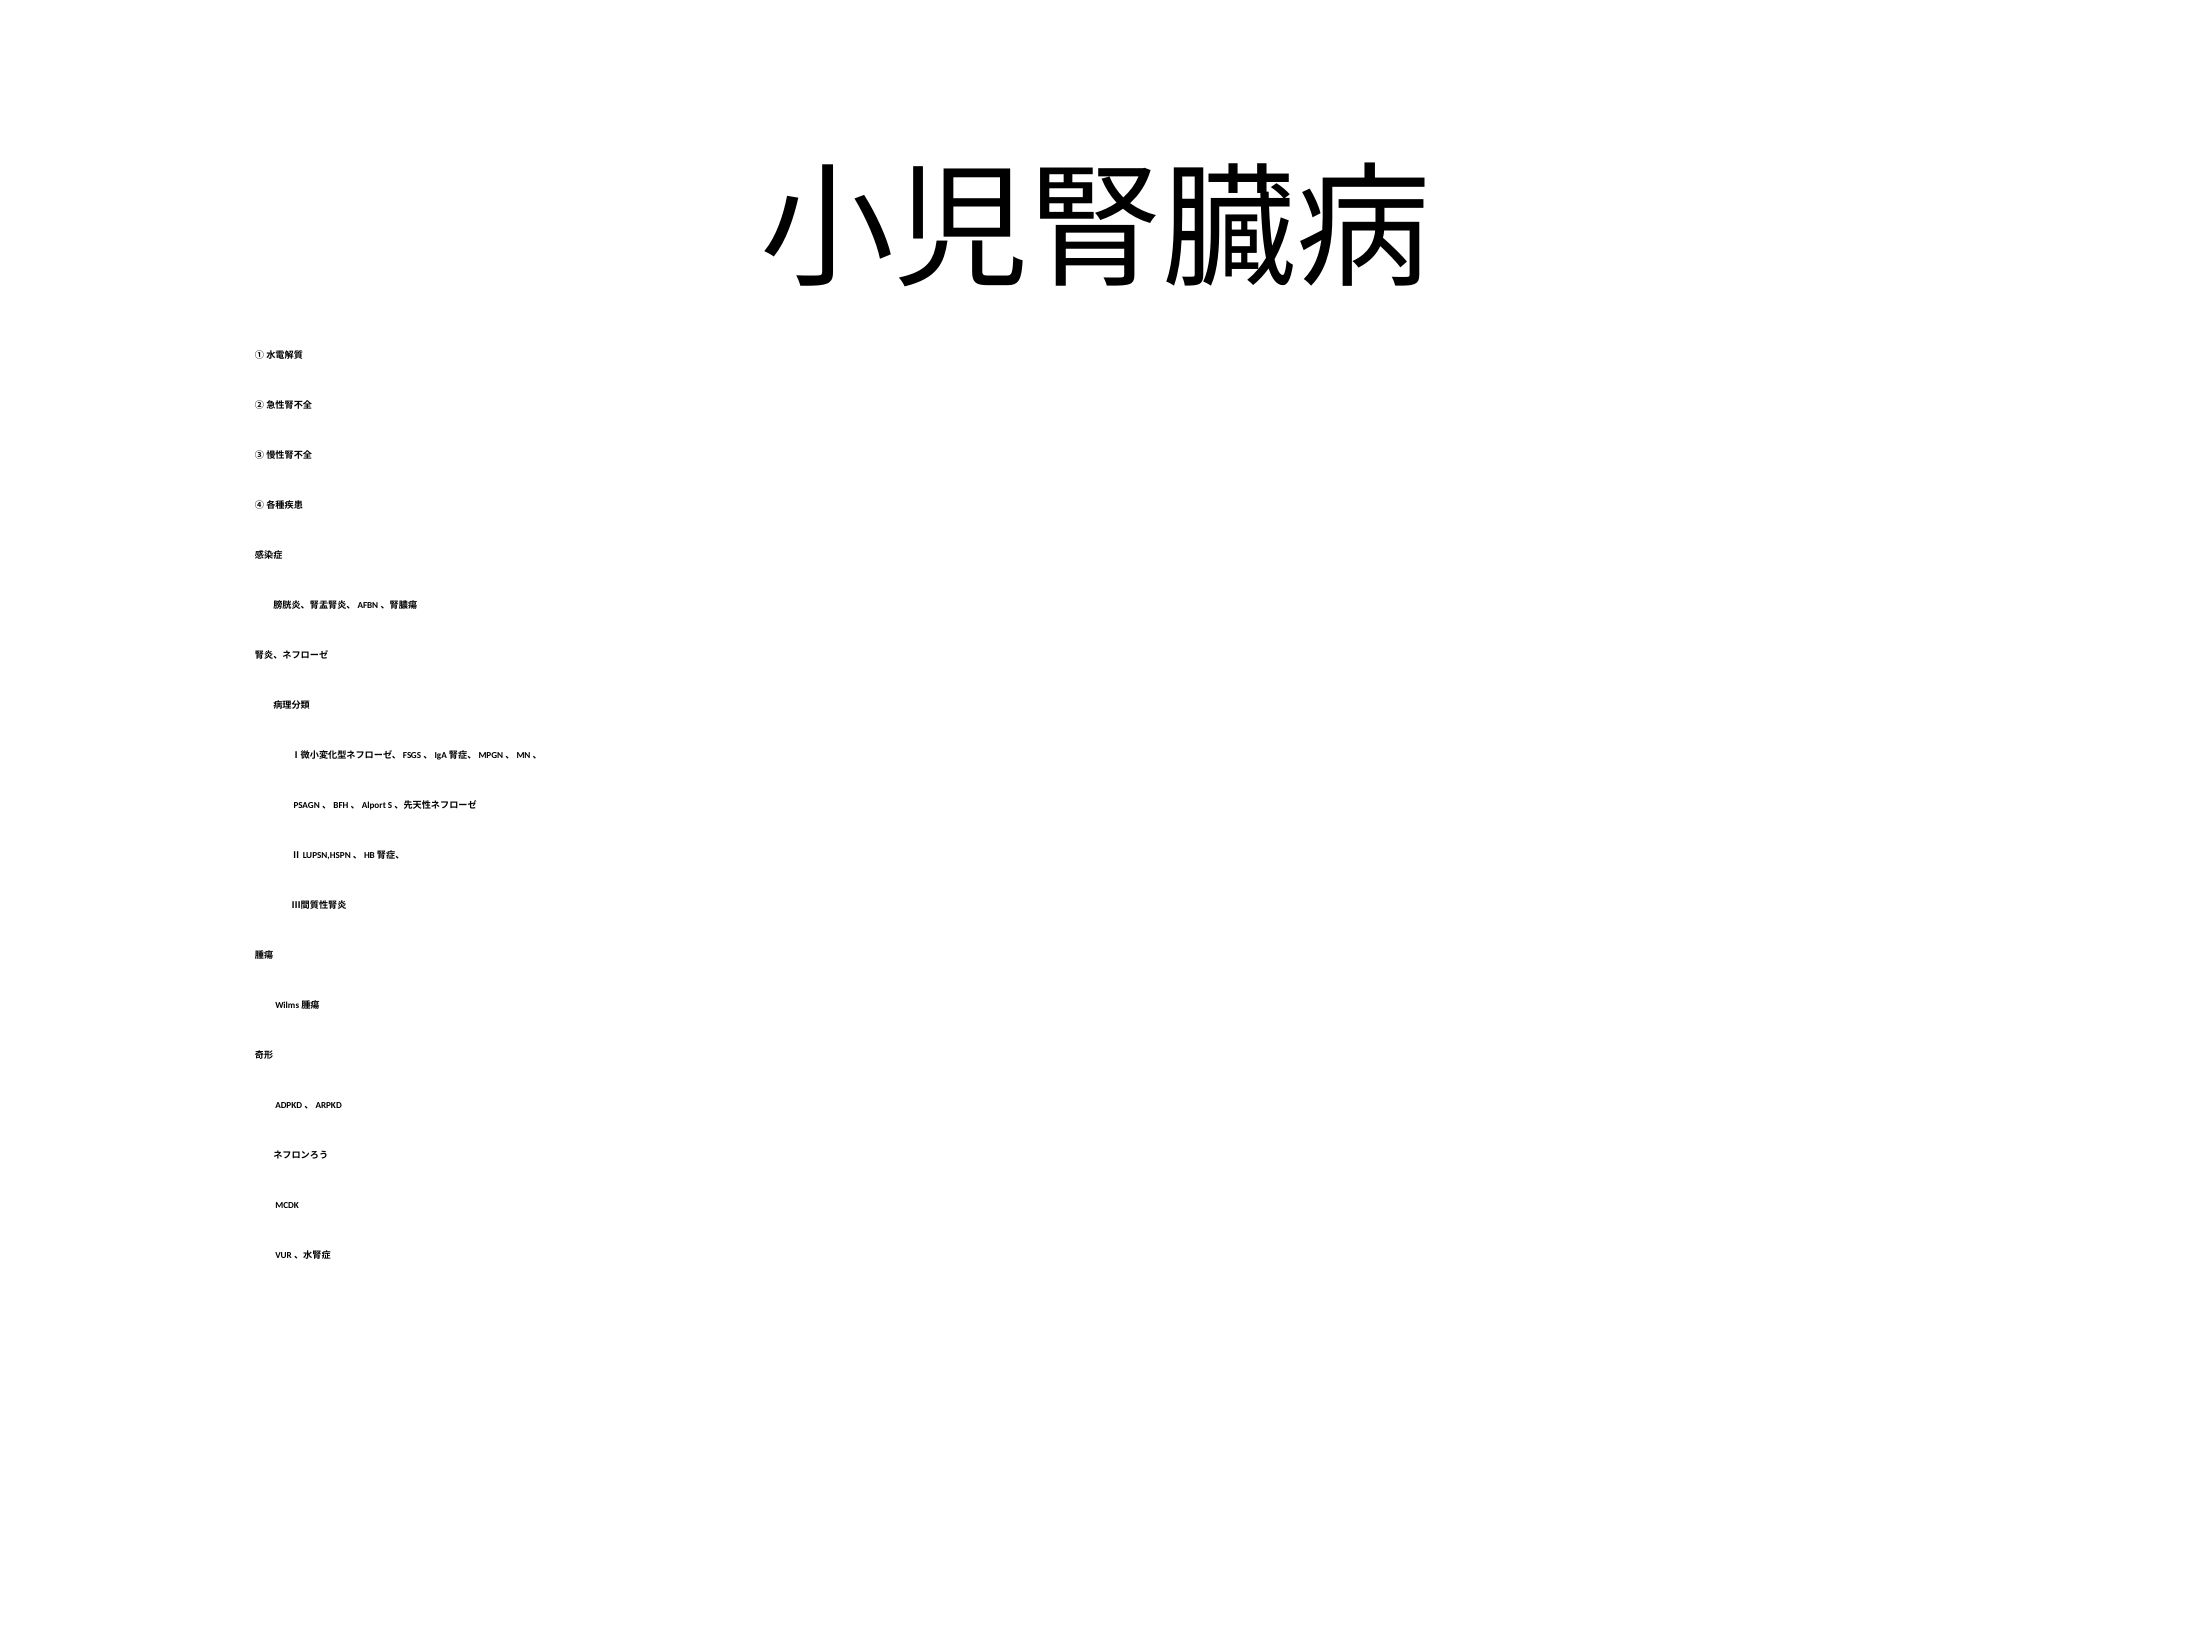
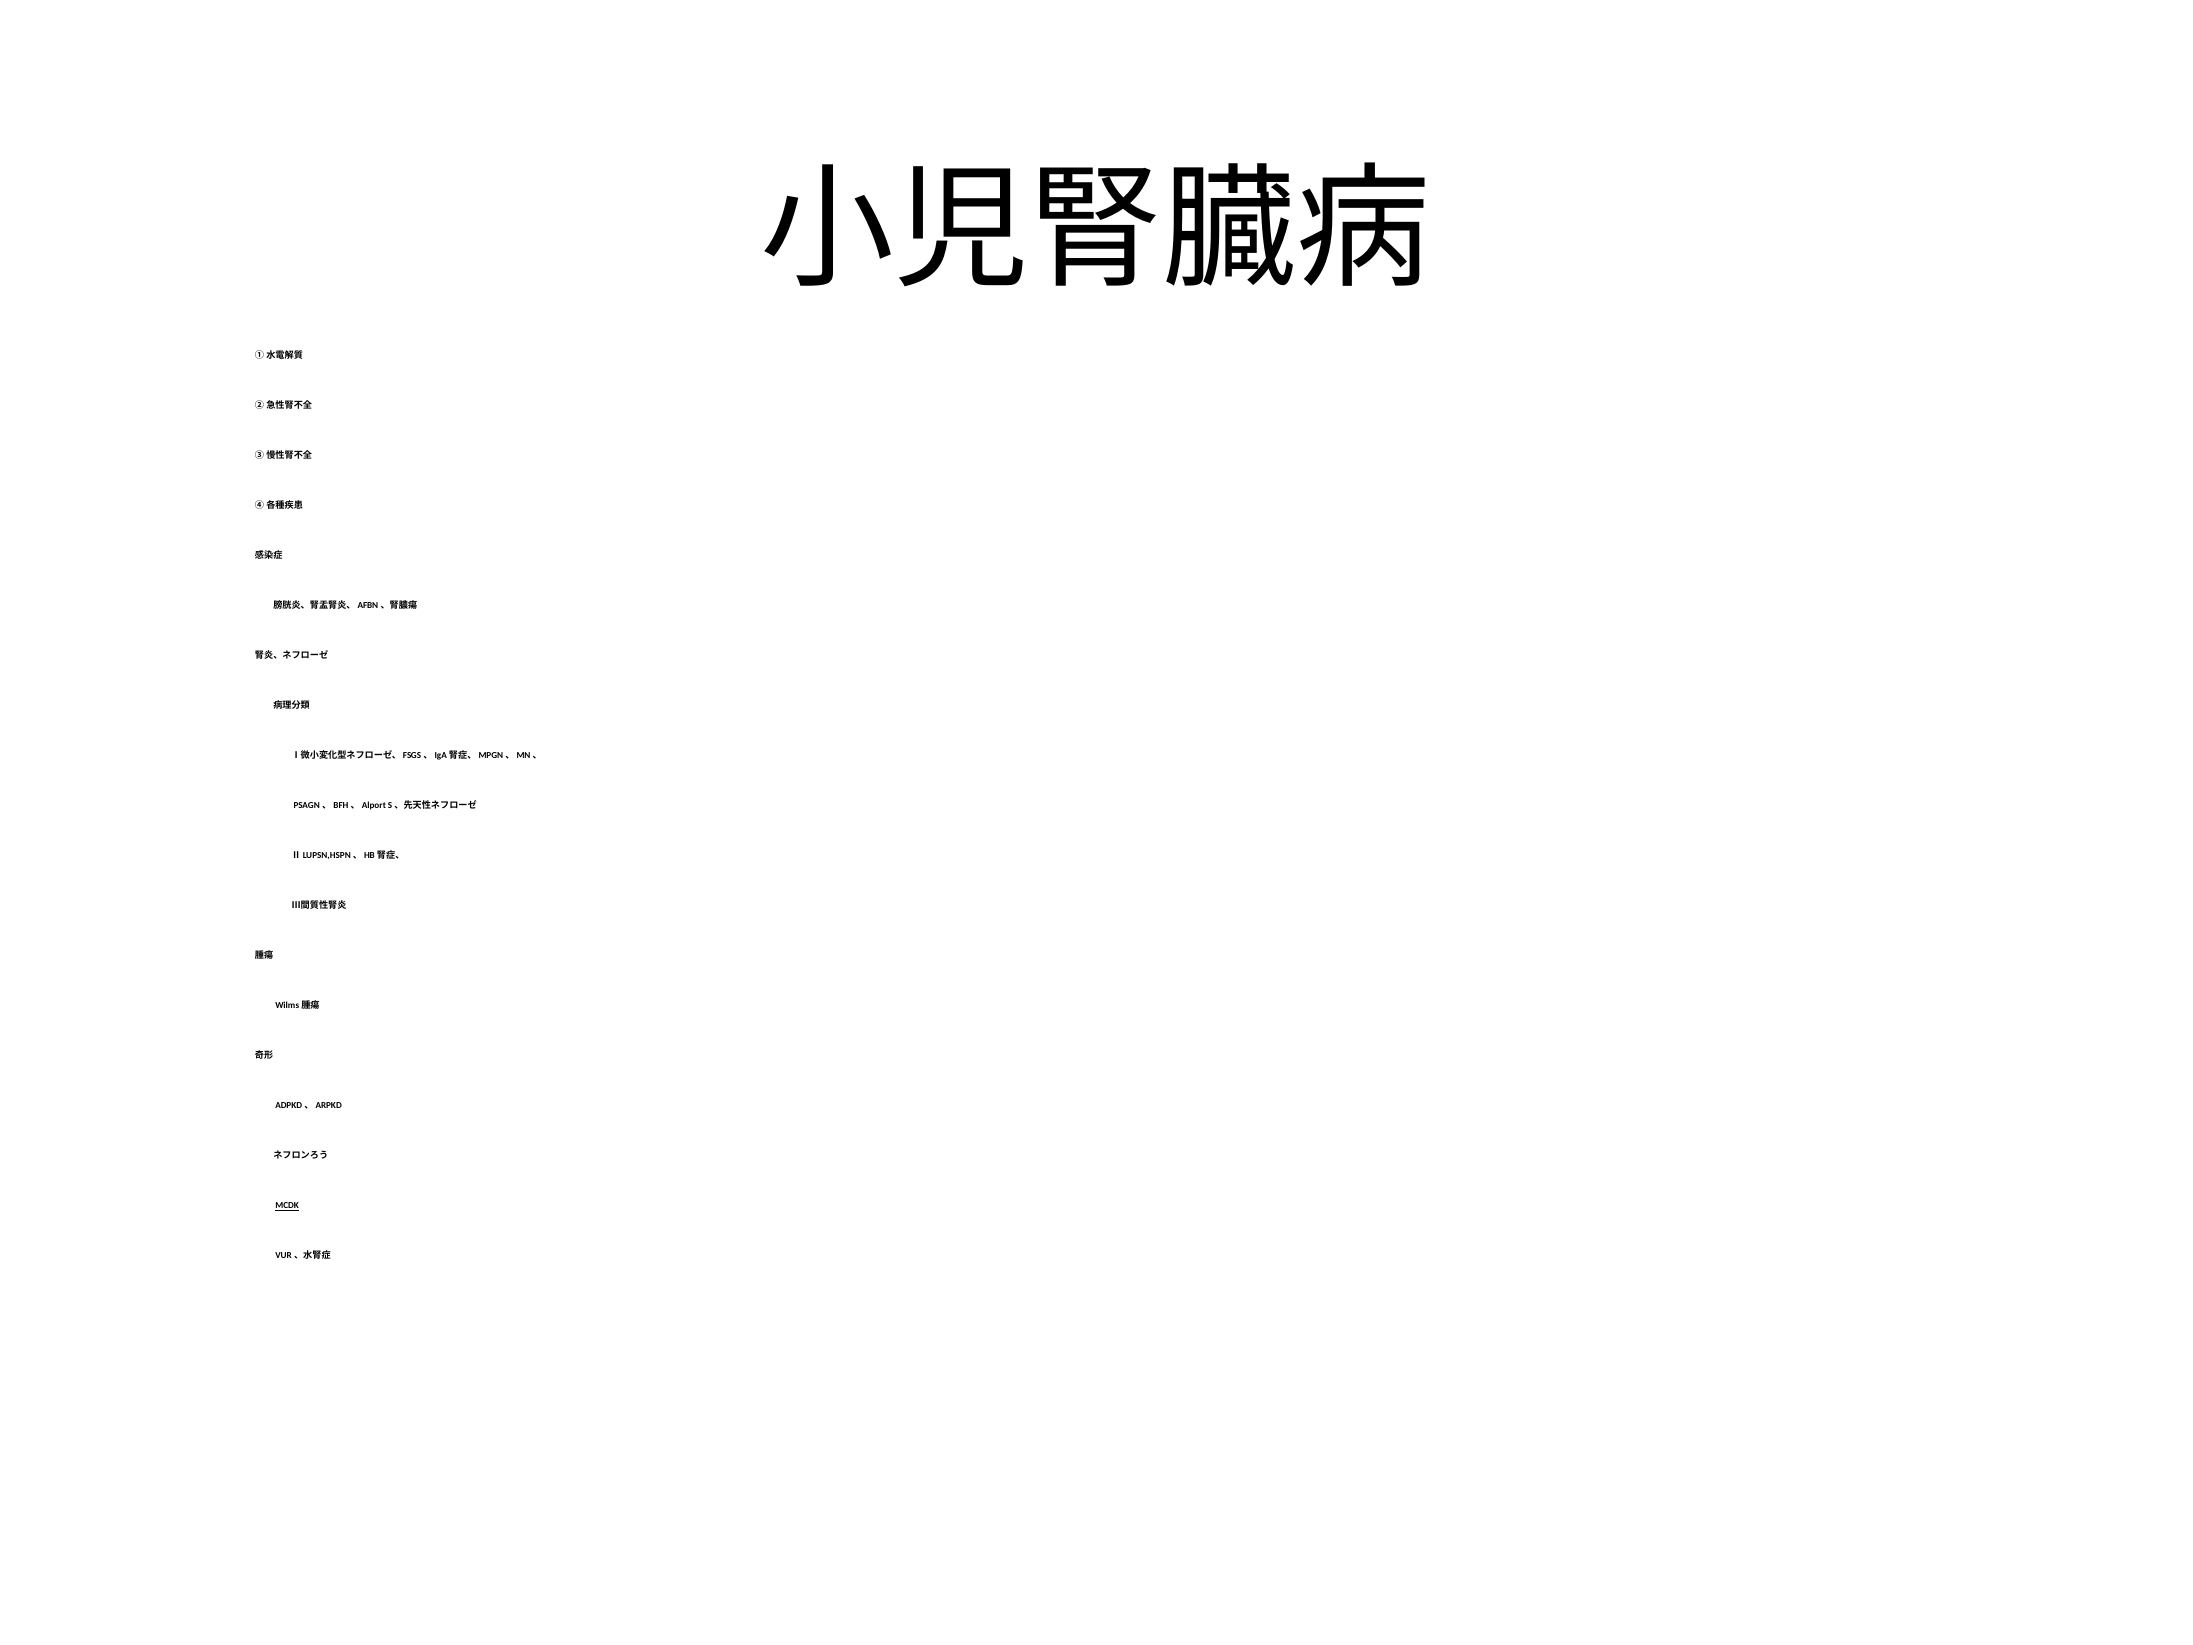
MCDK underline: none -> present (287, 1206)
